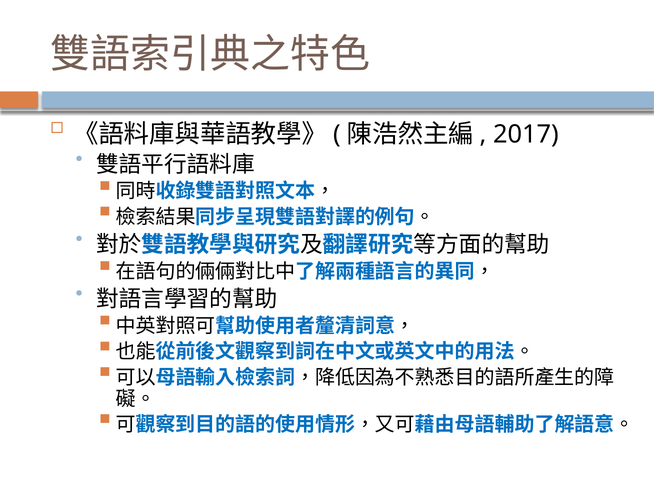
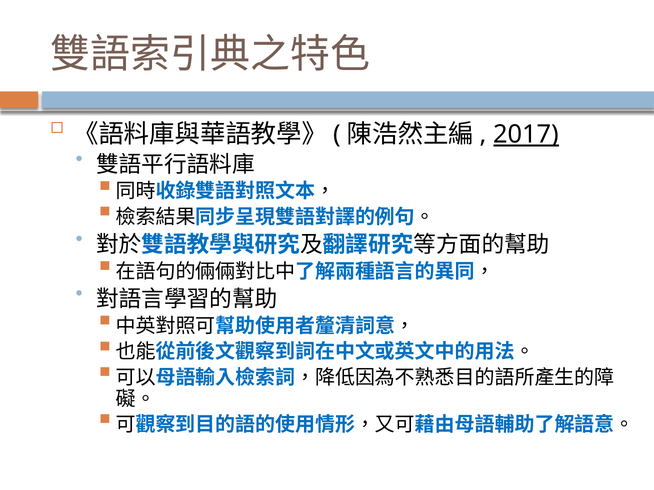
2017 underline: none -> present (526, 135)
